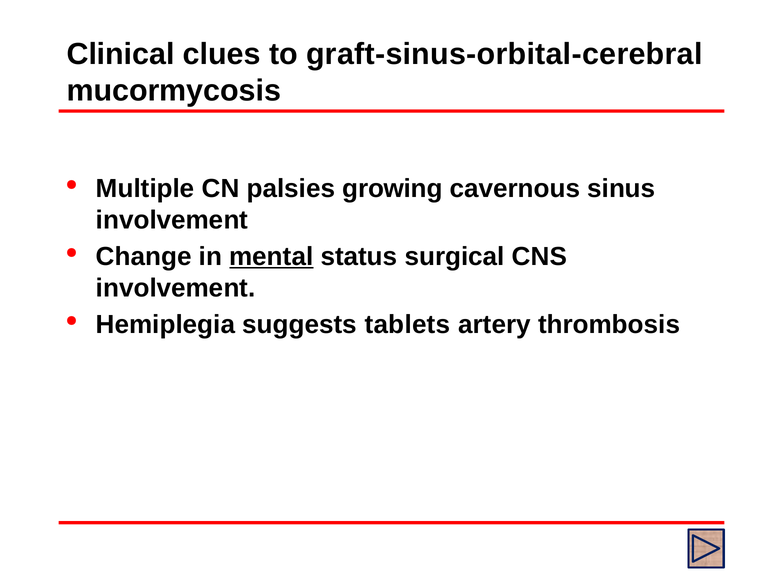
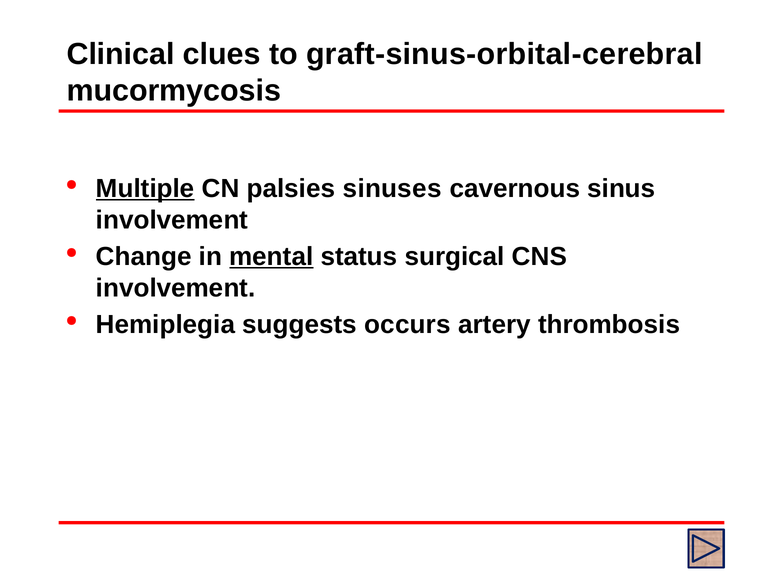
Multiple underline: none -> present (145, 188)
growing: growing -> sinuses (392, 188)
tablets: tablets -> occurs (407, 324)
